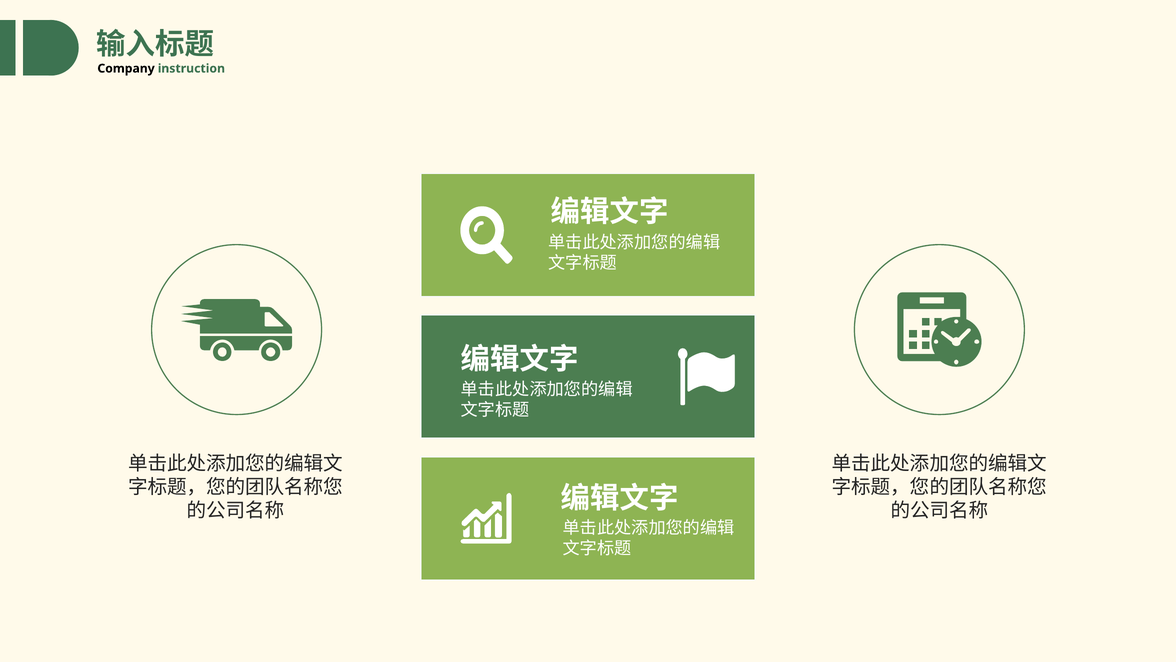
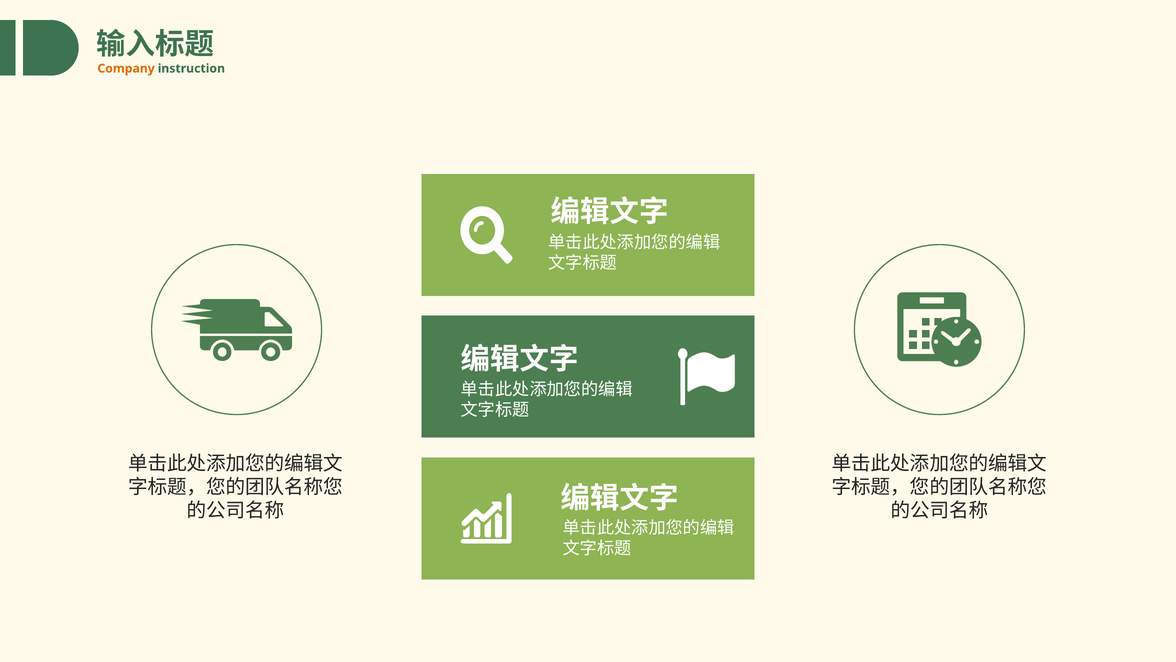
Company colour: black -> orange (126, 68)
